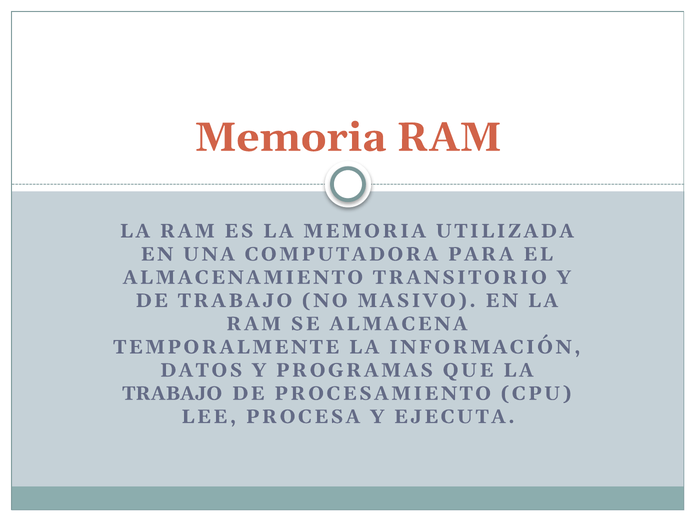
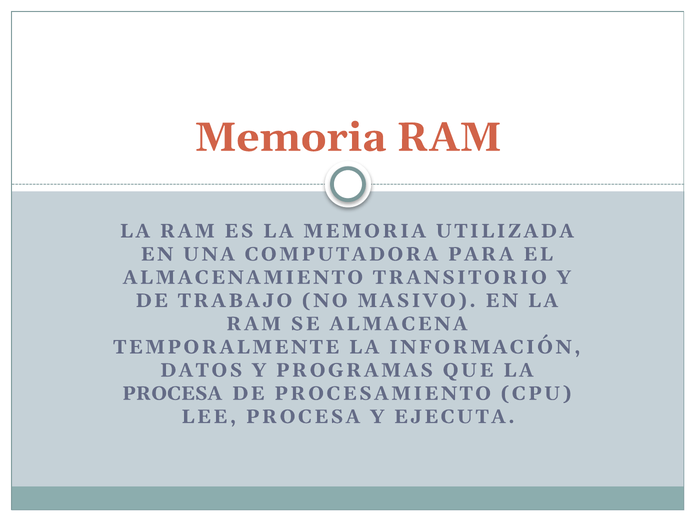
TRABAJO: TRABAJO -> PROCESA (172, 393)
